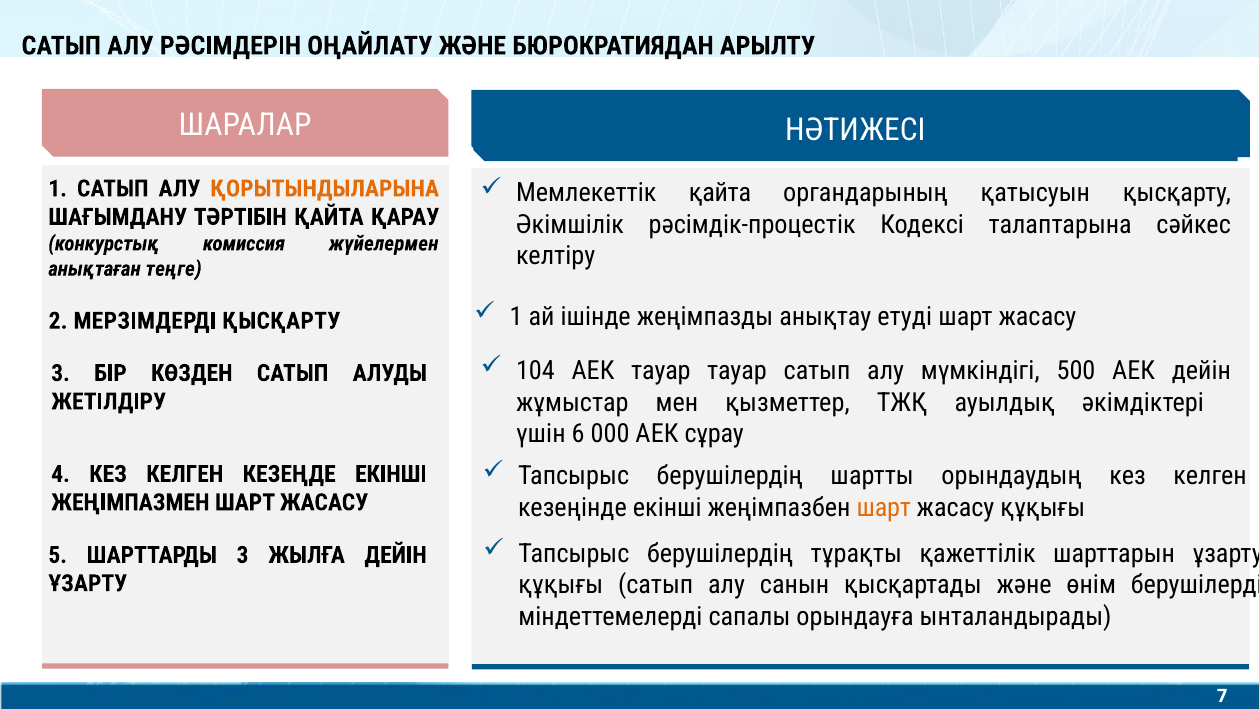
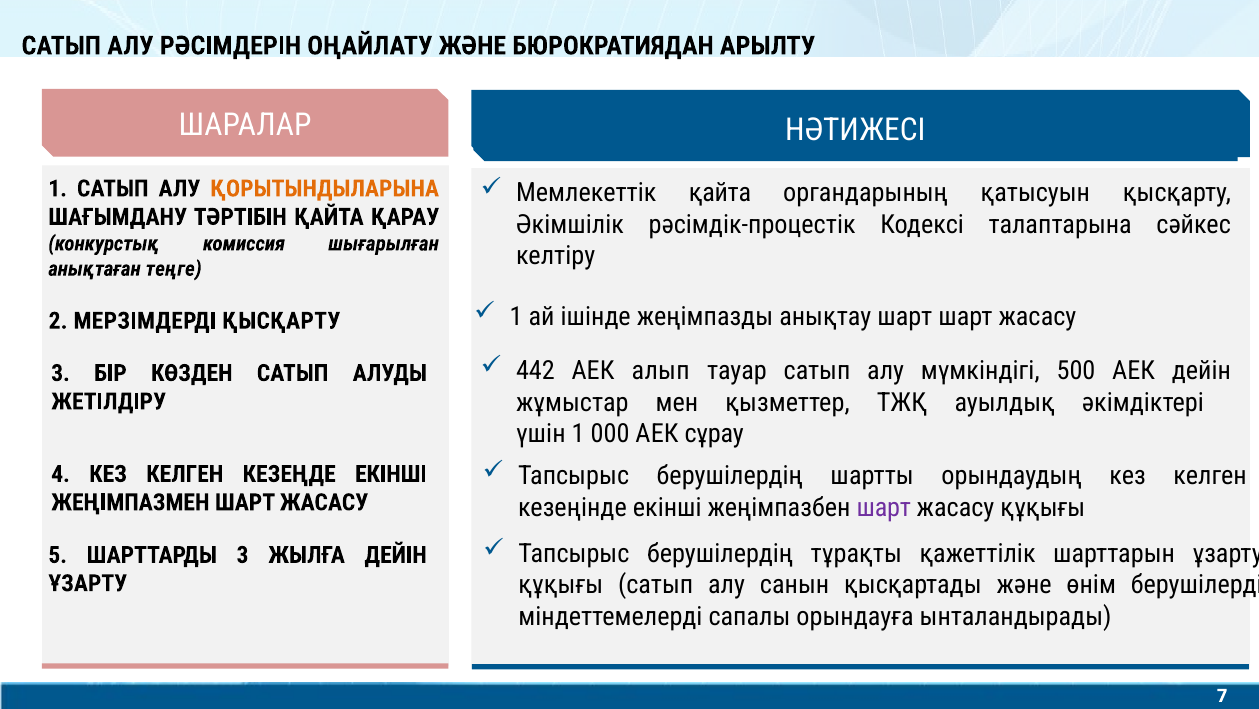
жүйелермен: жүйелермен -> шығарылған (384, 243)
анықтау етуді: етуді -> шарт (905, 316)
104: 104 -> 442 (535, 371)
АЕК тауар: тауар -> алып (661, 371)
үшін 6: 6 -> 1 (578, 434)
шарт colour: orange -> purple (884, 507)
